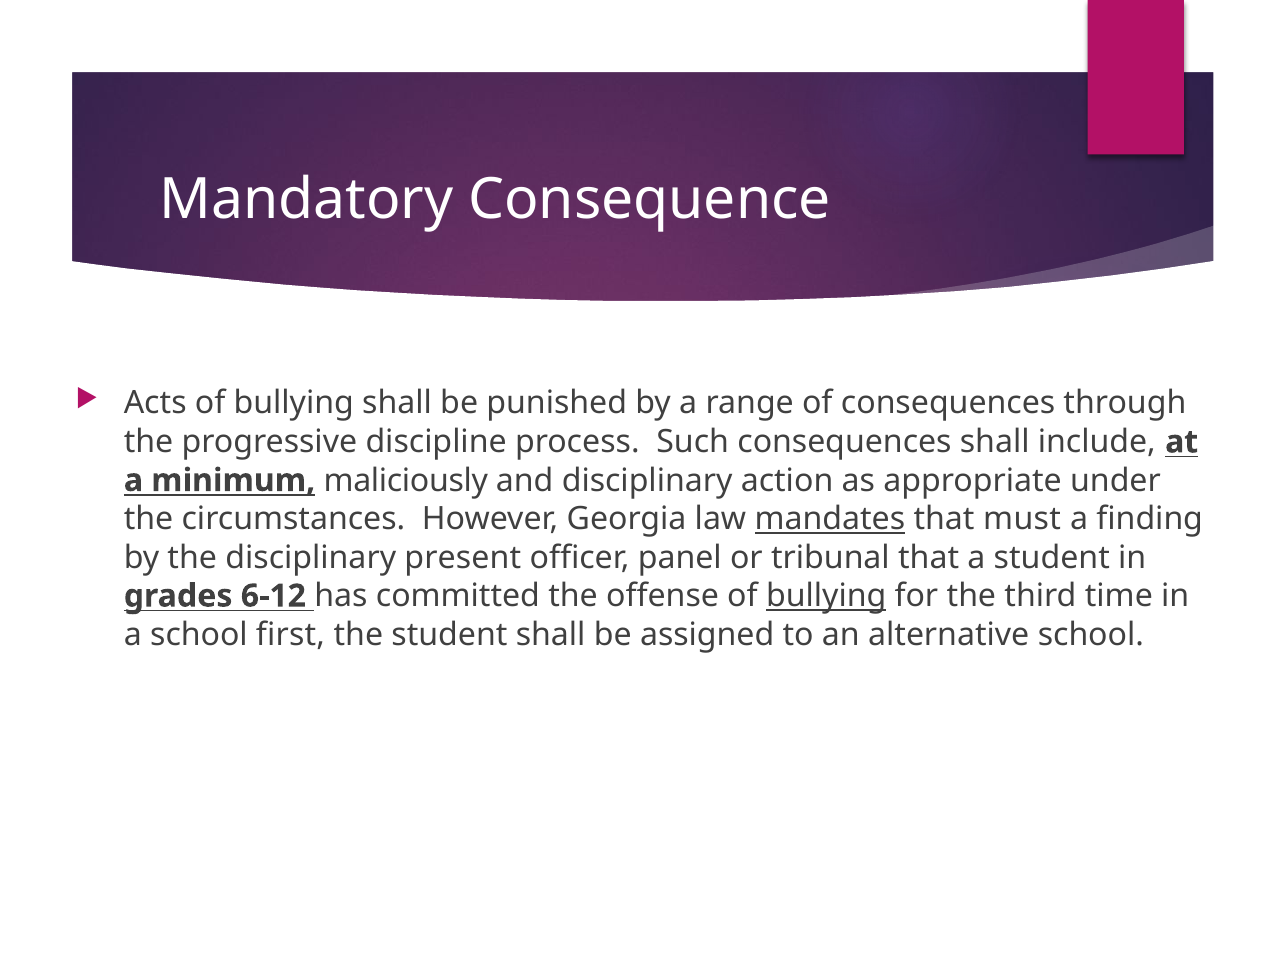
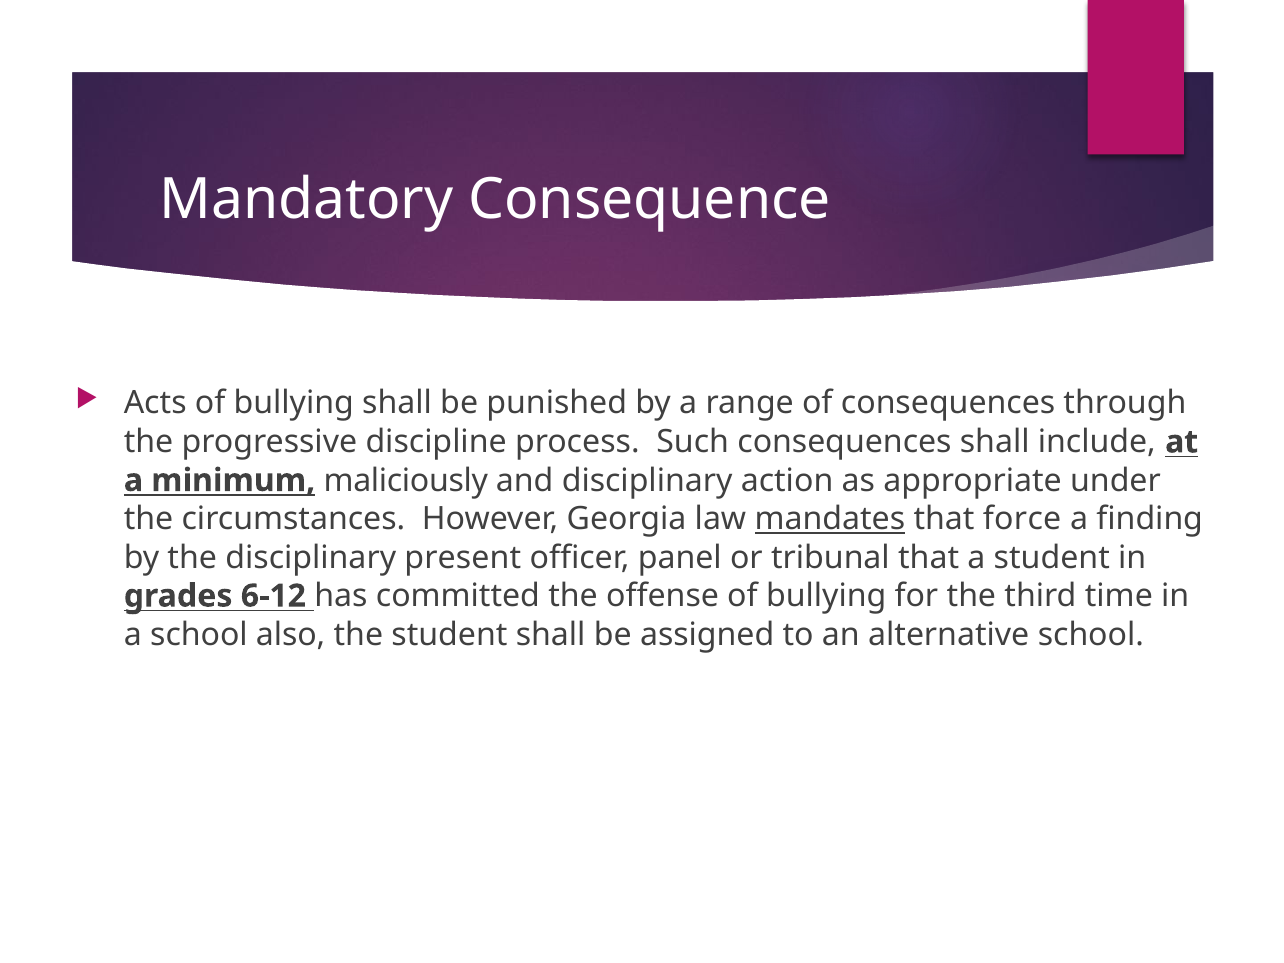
must: must -> force (1022, 519)
bullying underline: present -> none (826, 596)
first: first -> also (291, 634)
